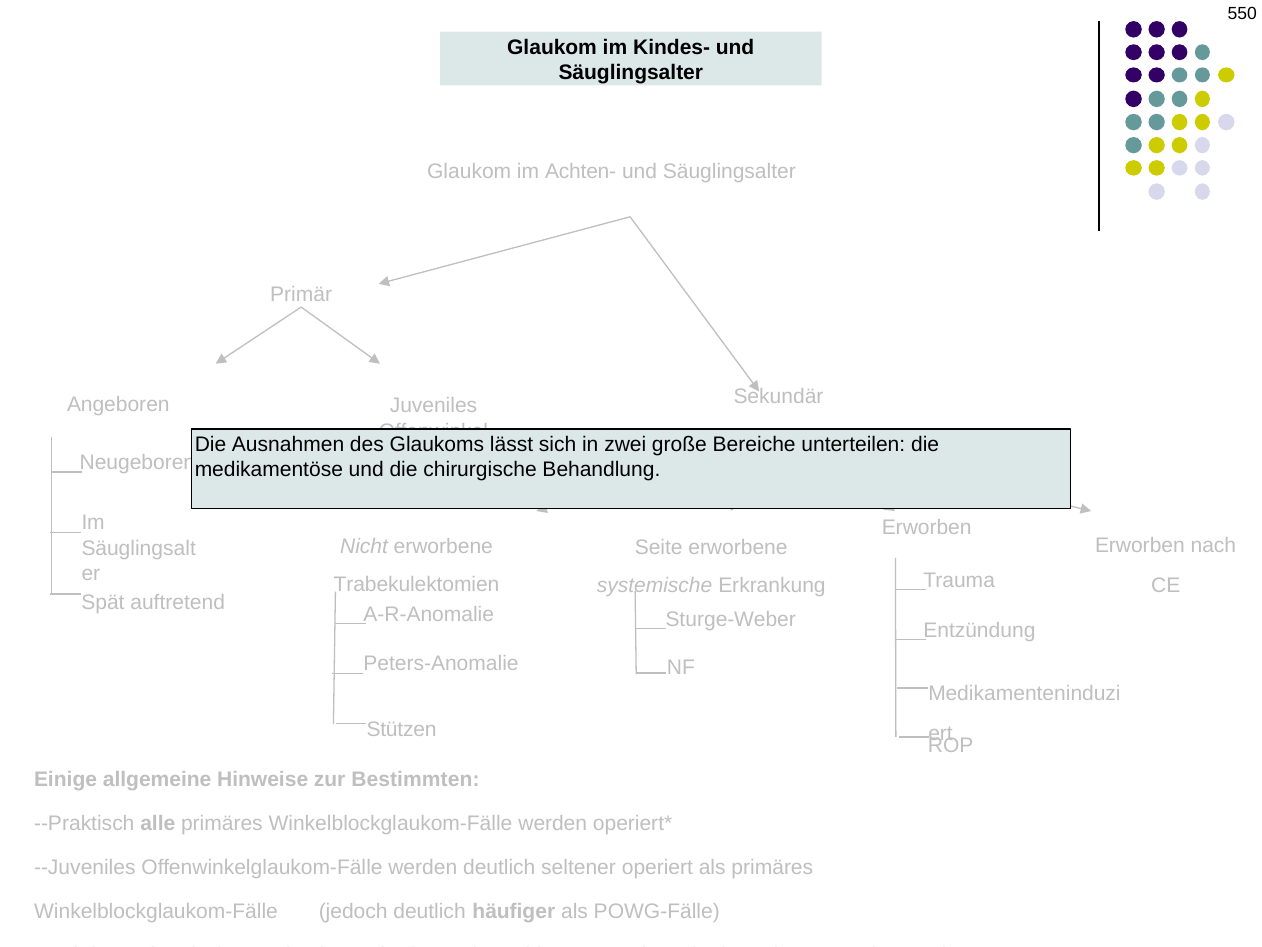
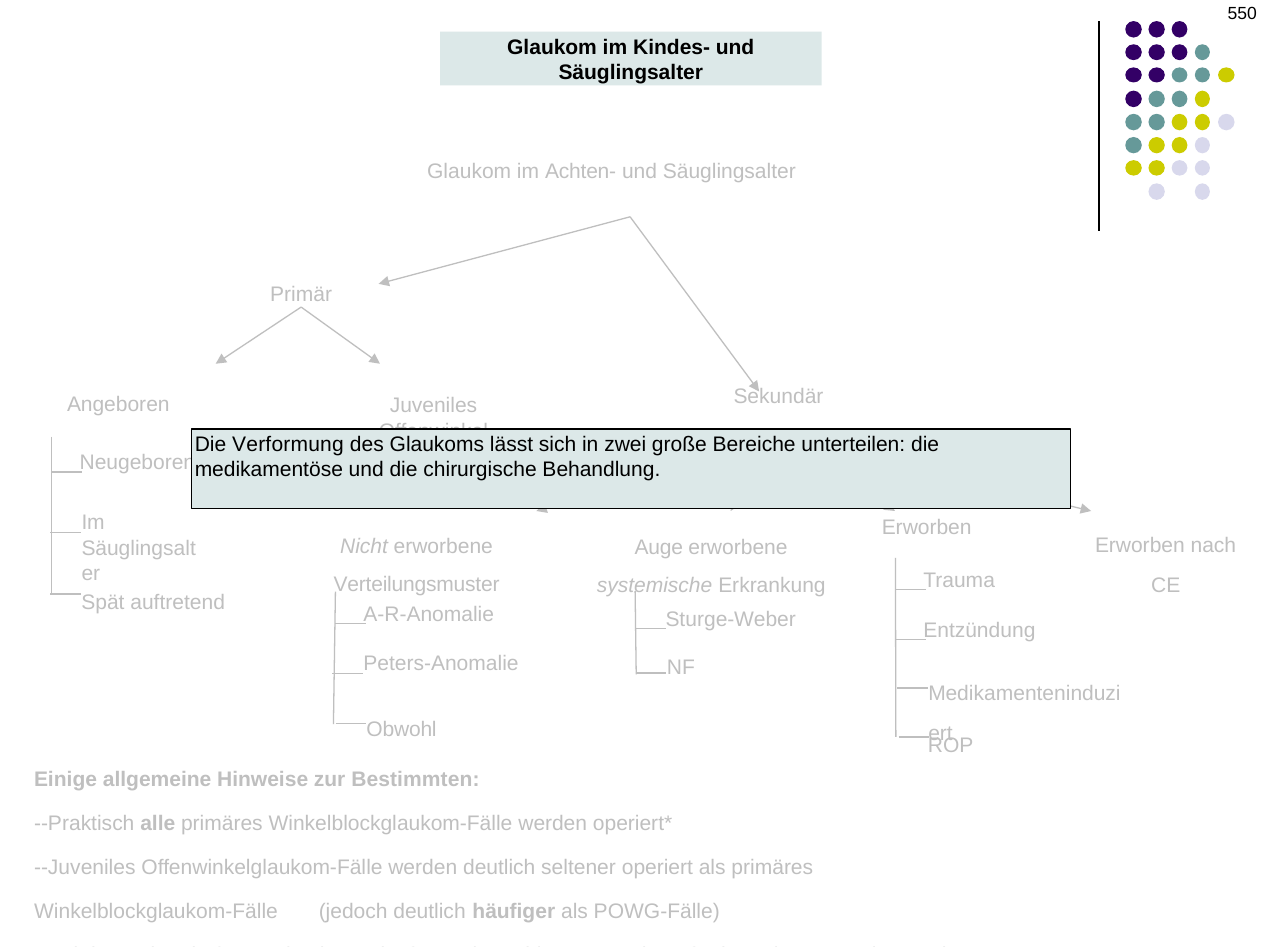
Ausnahmen: Ausnahmen -> Verformung (288, 445)
Seite: Seite -> Auge (659, 547)
Trabekulektomien: Trabekulektomien -> Verteilungsmuster (417, 585)
Stützen: Stützen -> Obwohl (402, 729)
